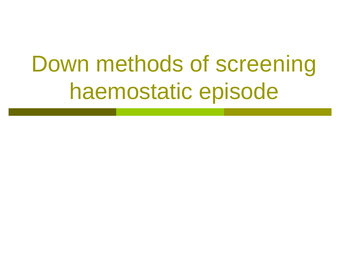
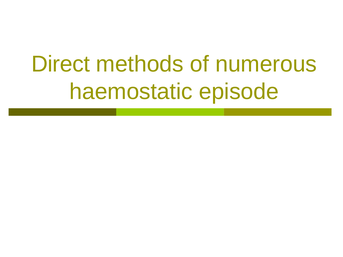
Down: Down -> Direct (61, 64)
screening: screening -> numerous (266, 64)
